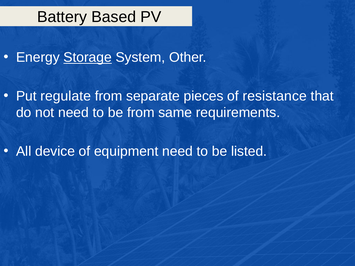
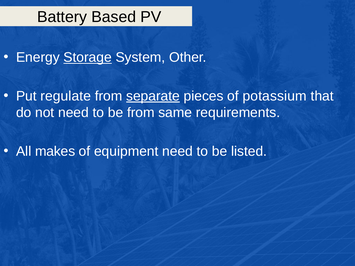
separate underline: none -> present (153, 96)
resistance: resistance -> potassium (275, 96)
device: device -> makes (55, 151)
